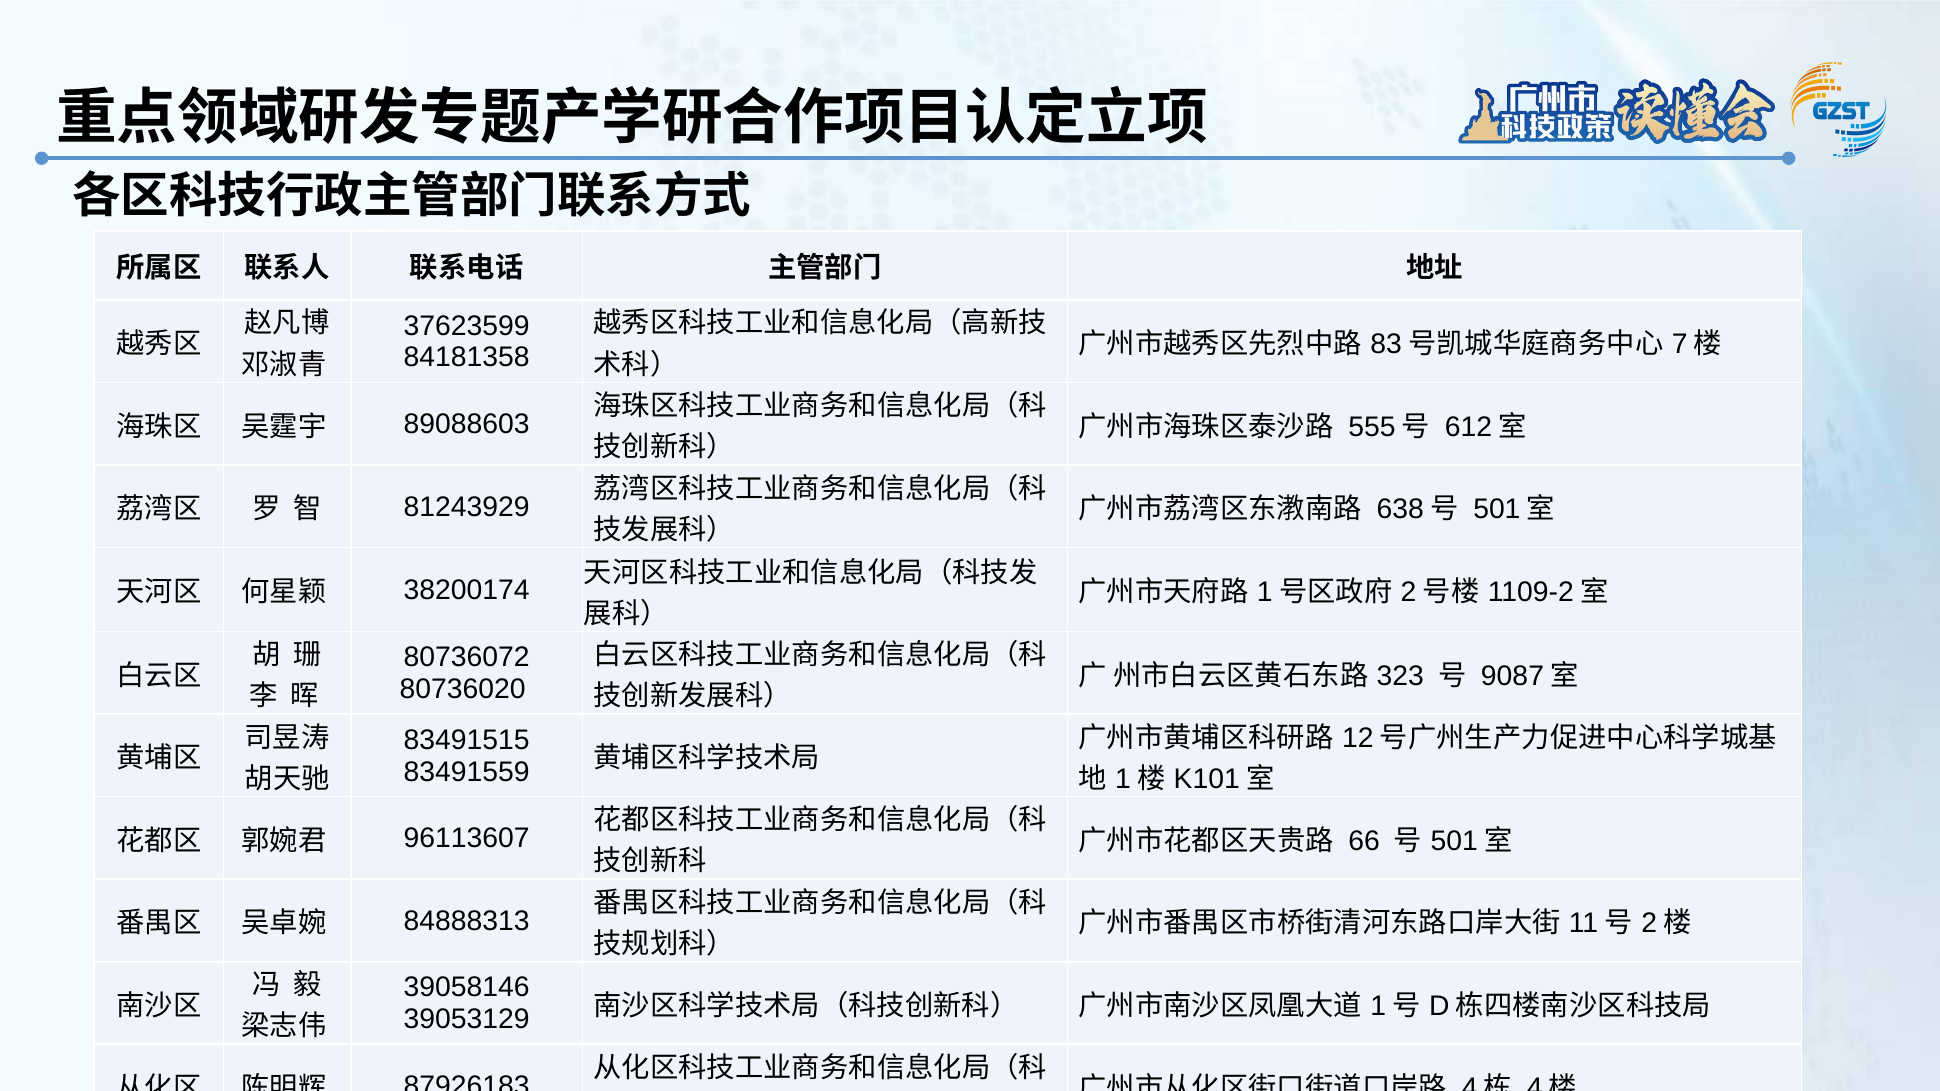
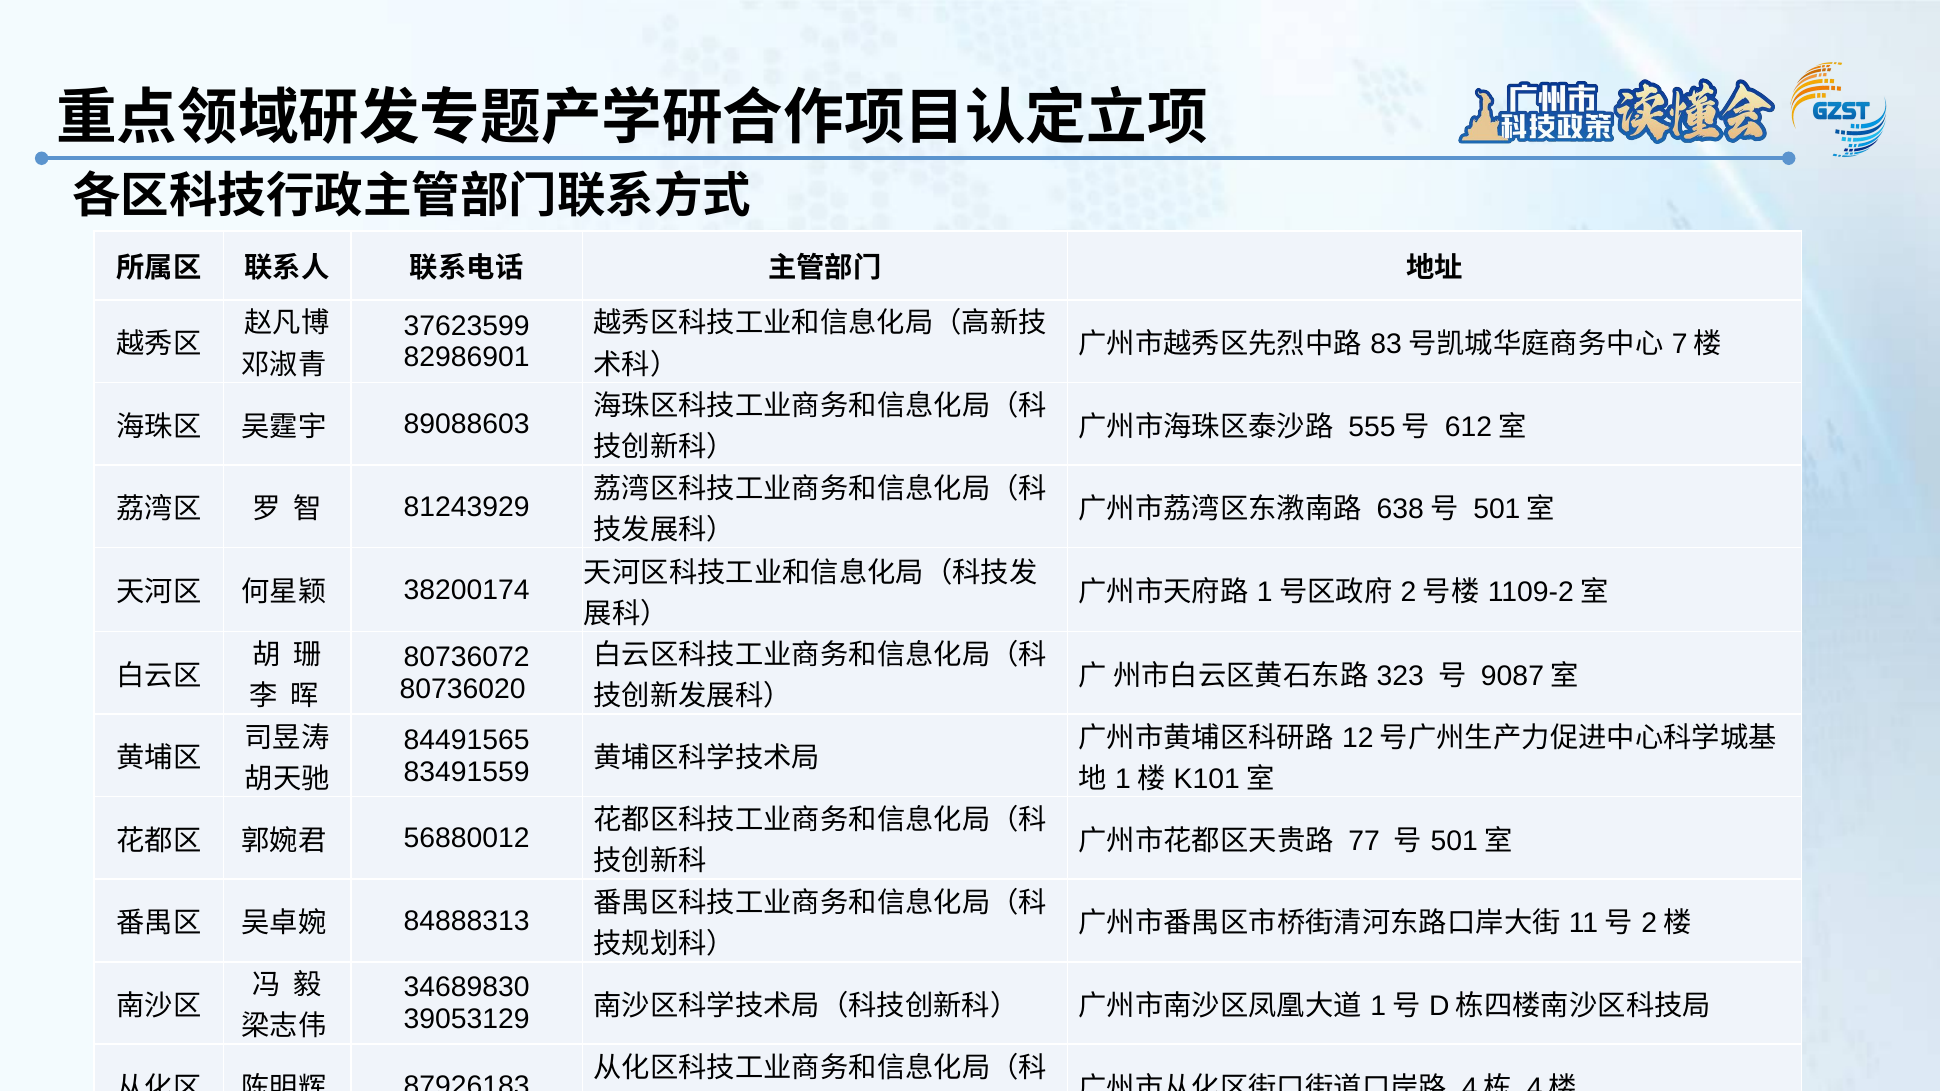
84181358: 84181358 -> 82986901 (467, 358)
83491515: 83491515 -> 84491565 (467, 740)
96113607: 96113607 -> 56880012 (467, 839)
66: 66 -> 77 (1364, 841)
39058146: 39058146 -> 34689830 (467, 988)
